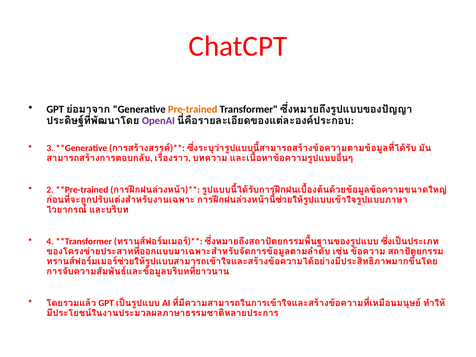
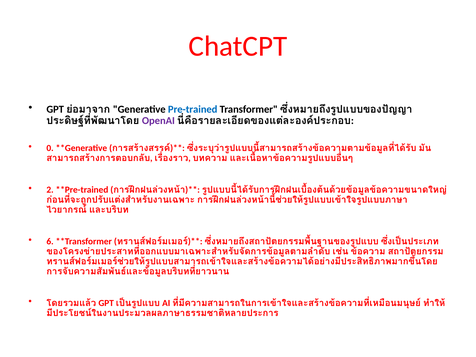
Pre-trained colour: orange -> blue (193, 109)
3: 3 -> 0 (50, 148)
4: 4 -> 6 (50, 241)
